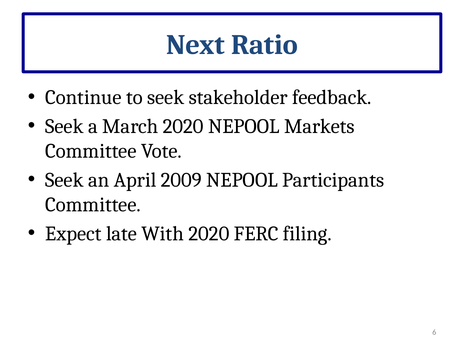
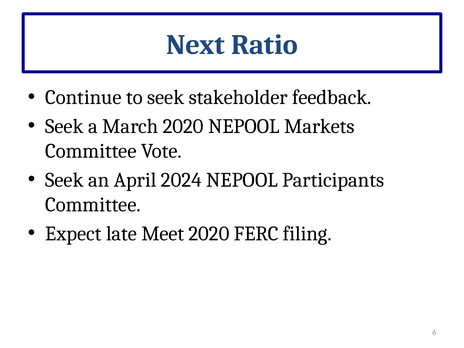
2009: 2009 -> 2024 (181, 180)
With: With -> Meet (163, 234)
